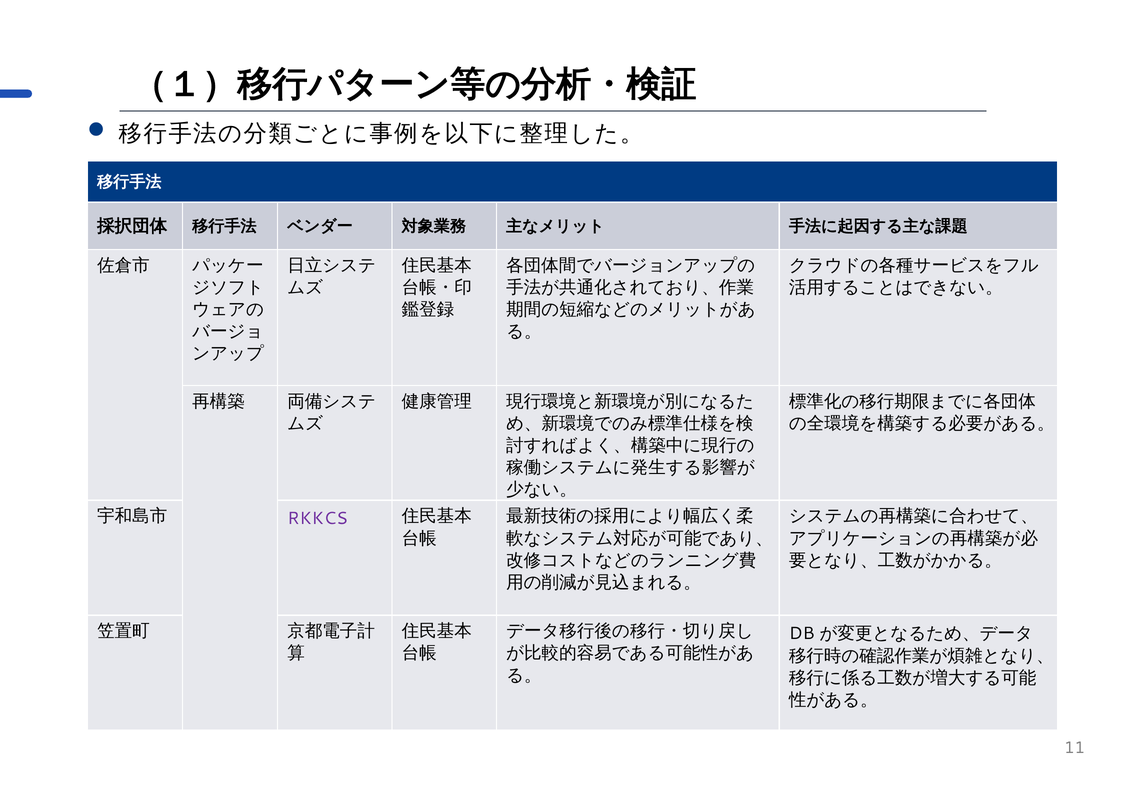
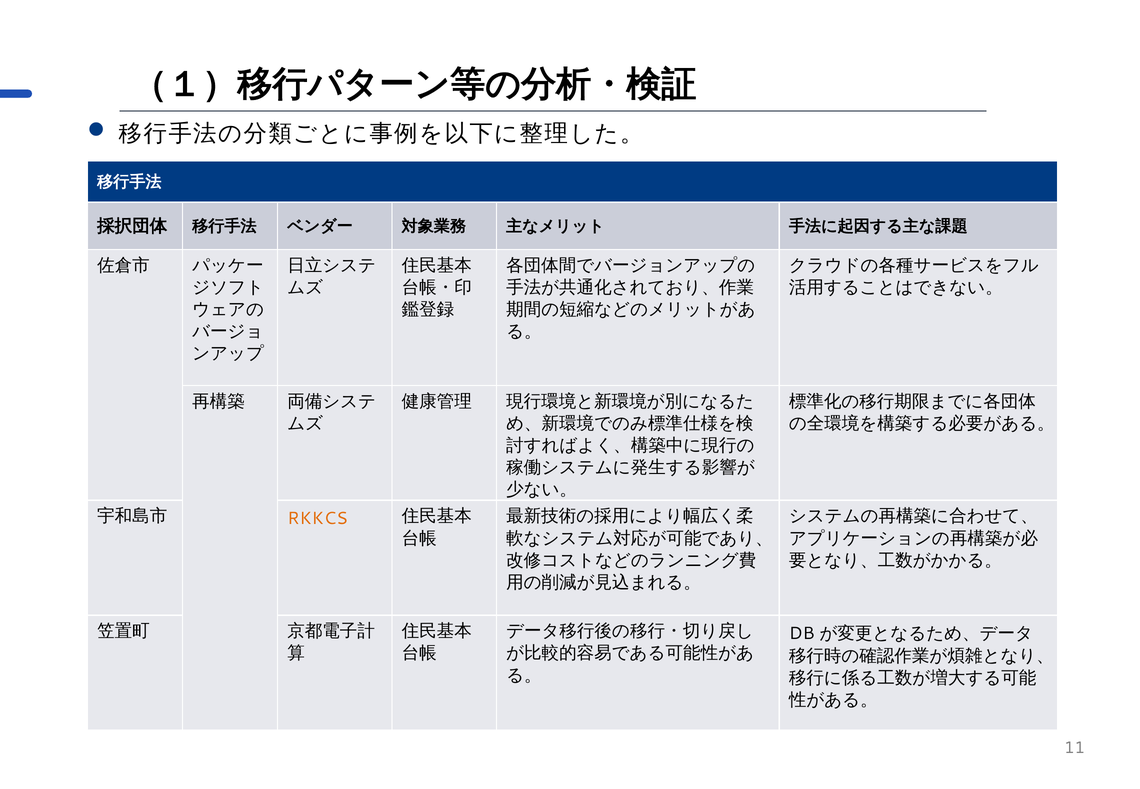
RKKCS colour: purple -> orange (318, 519)
